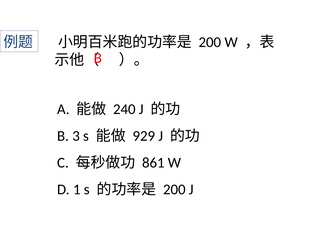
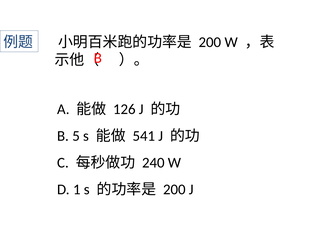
240: 240 -> 126 (124, 109)
3: 3 -> 5 (76, 136)
929: 929 -> 541 (144, 136)
861: 861 -> 240 (153, 162)
